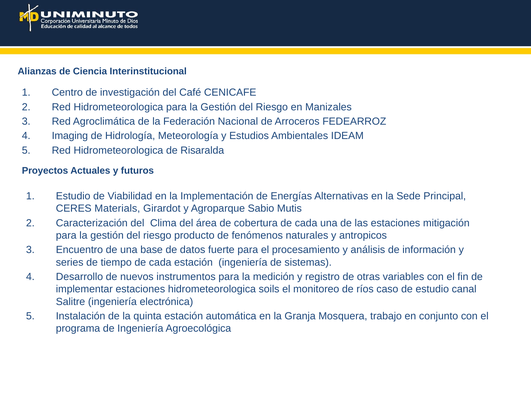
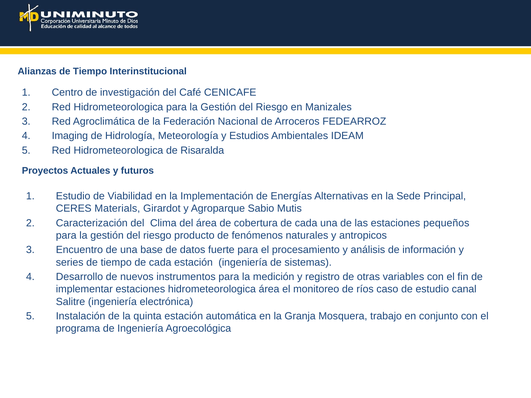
Alianzas de Ciencia: Ciencia -> Tiempo (90, 71)
mitigación: mitigación -> pequeños (446, 223)
hidrometeorologica soils: soils -> área (269, 289)
